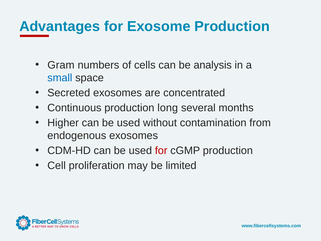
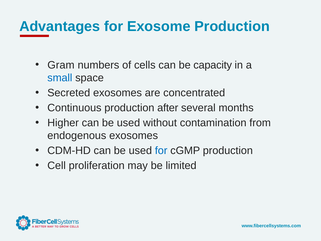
analysis: analysis -> capacity (213, 65)
long: long -> after (168, 108)
for colour: red -> blue (161, 151)
